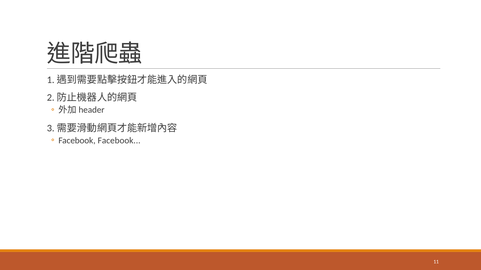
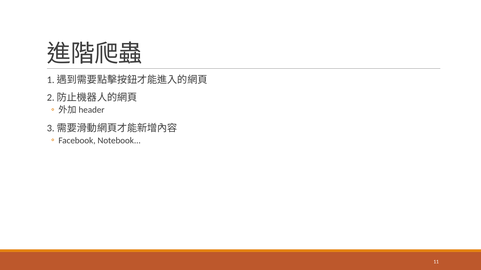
Facebook Facebook: Facebook -> Notebook (119, 141)
